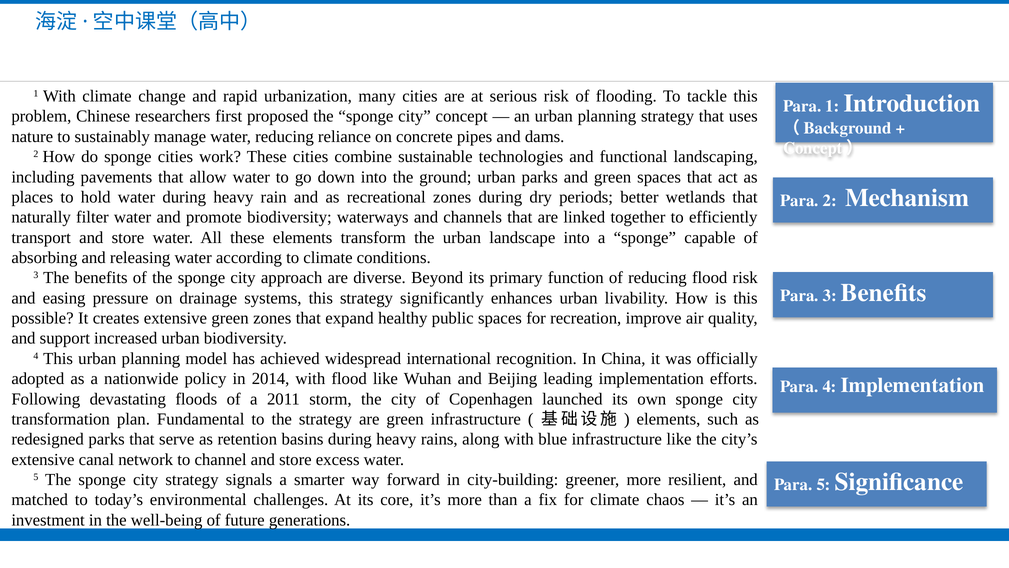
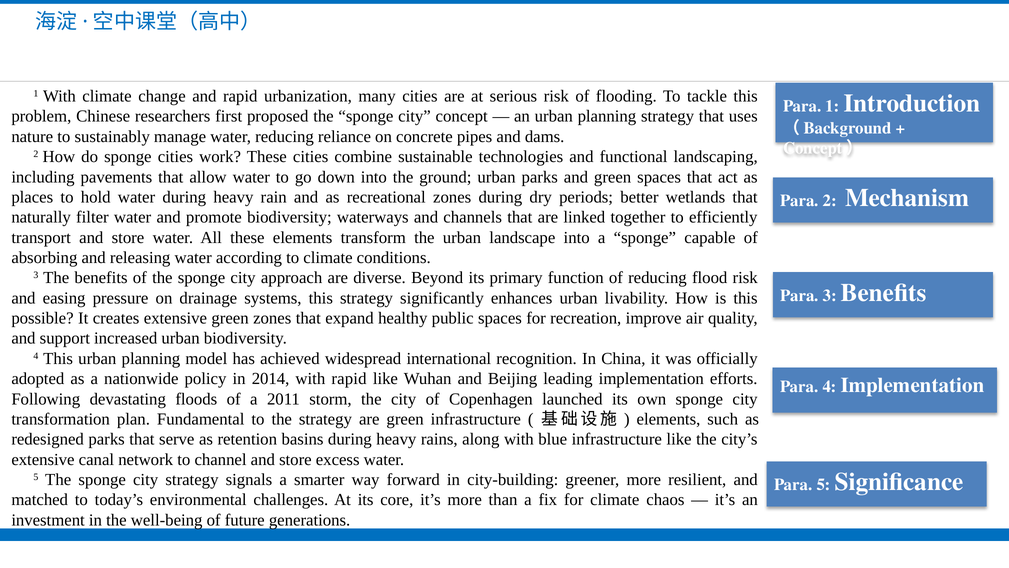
with flood: flood -> rapid (349, 379)
